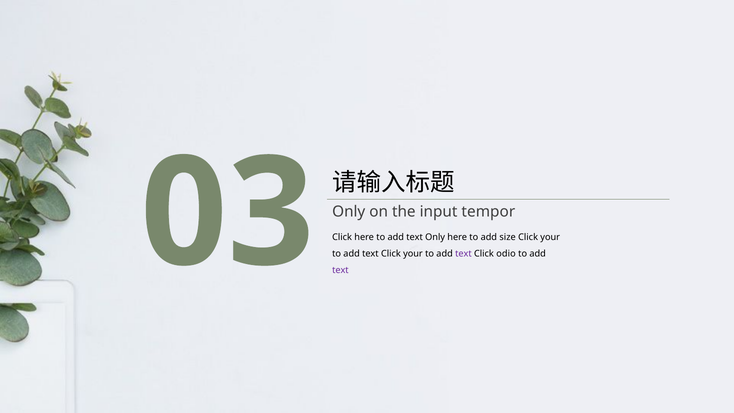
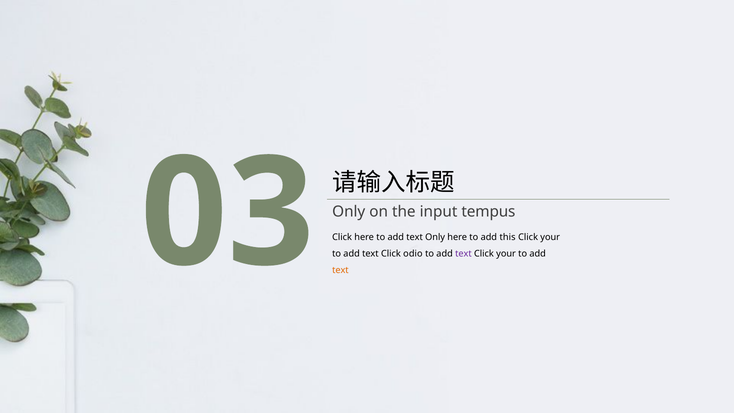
tempor: tempor -> tempus (488, 212)
size: size -> this (508, 237)
text Click your: your -> odio (413, 254)
odio: odio -> your (506, 254)
text colour: purple -> orange (340, 270)
